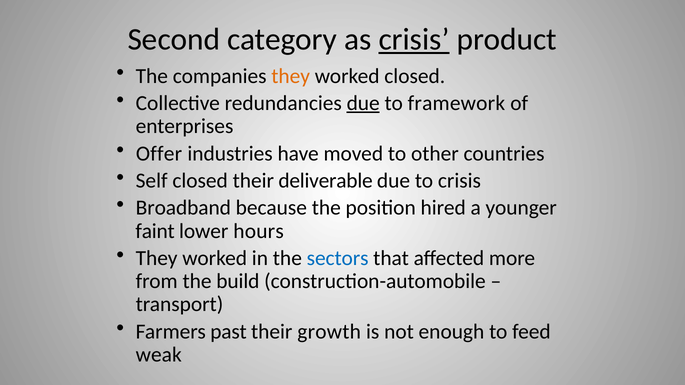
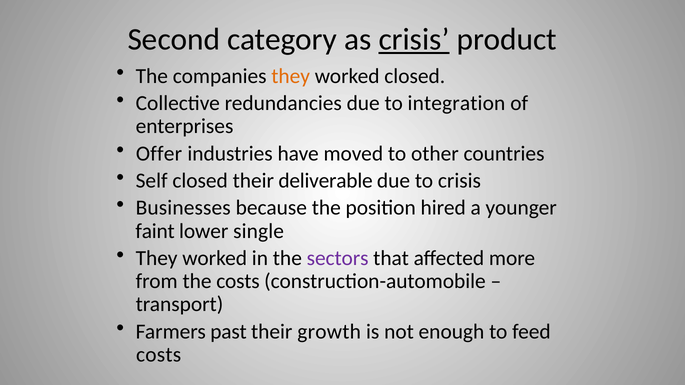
due underline: present -> none (363, 103)
framework: framework -> integration (456, 103)
Broadband: Broadband -> Businesses (183, 208)
hours: hours -> single (259, 231)
sectors colour: blue -> purple (338, 258)
the build: build -> costs (238, 282)
weak: weak -> costs (159, 355)
